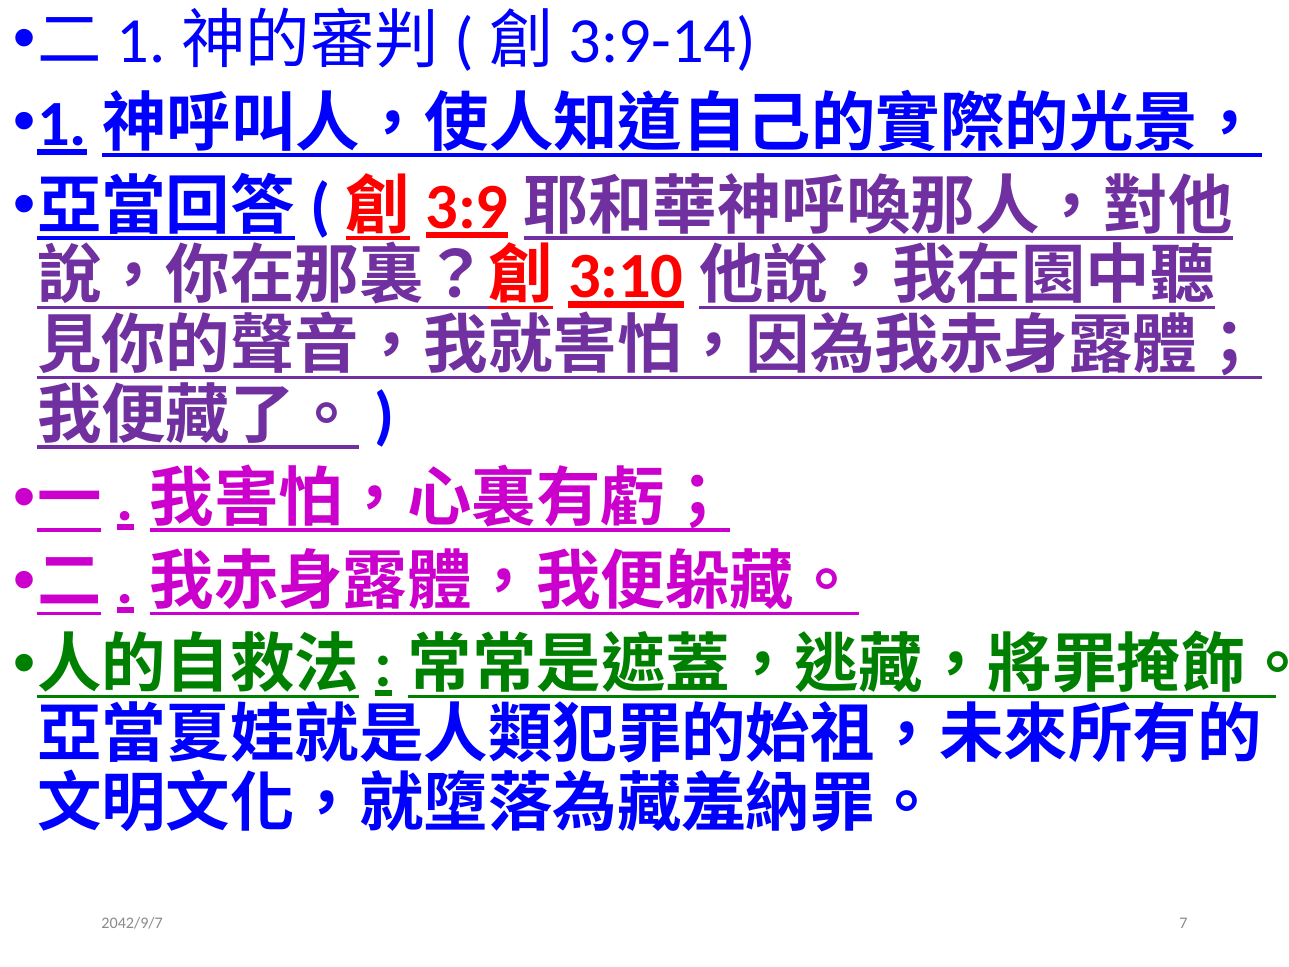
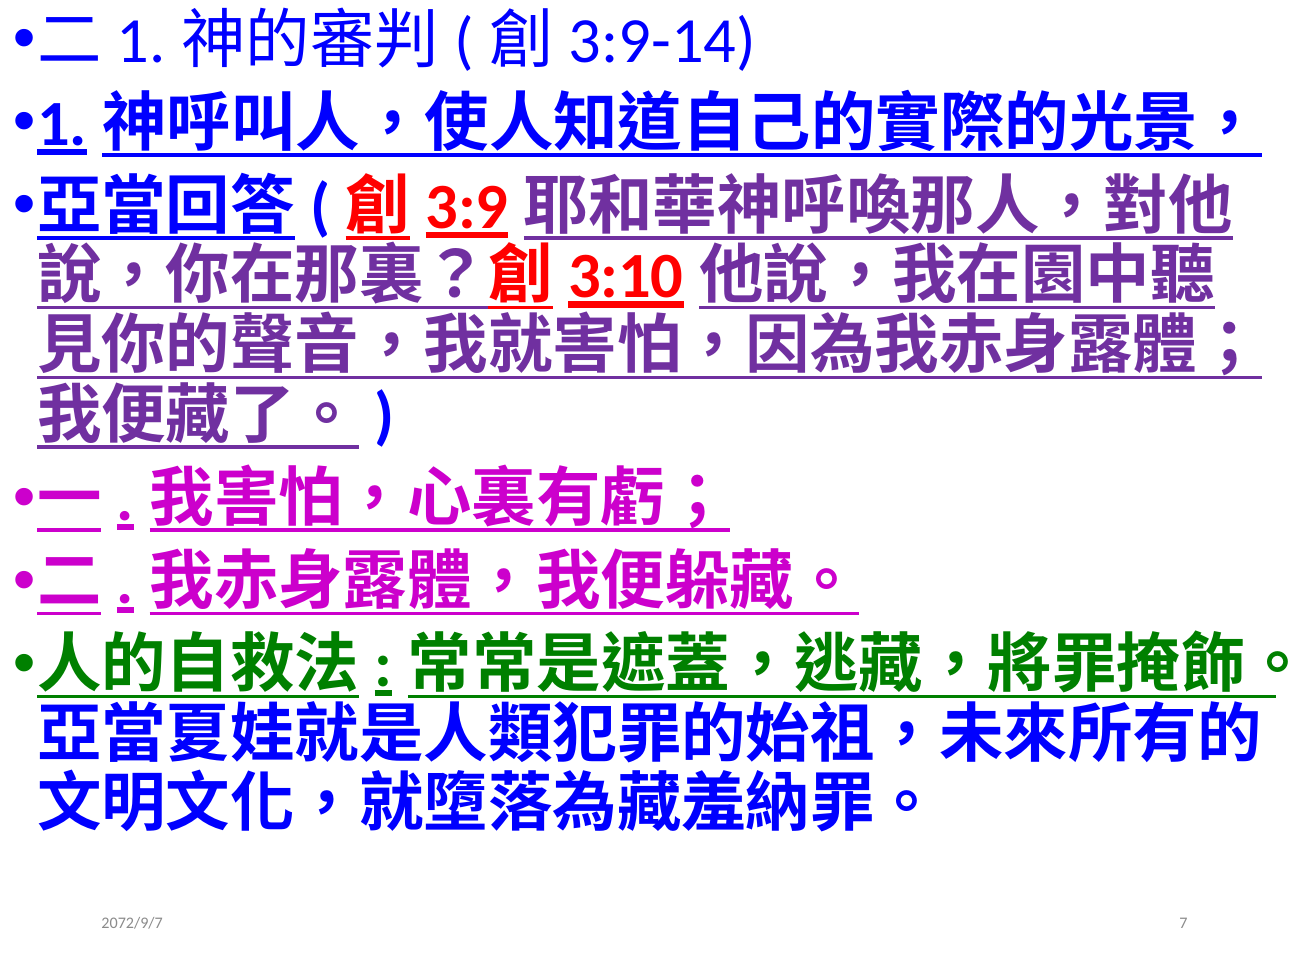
2042/9/7: 2042/9/7 -> 2072/9/7 (132, 923)
